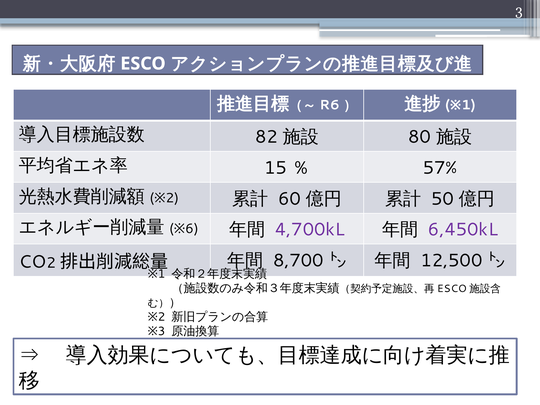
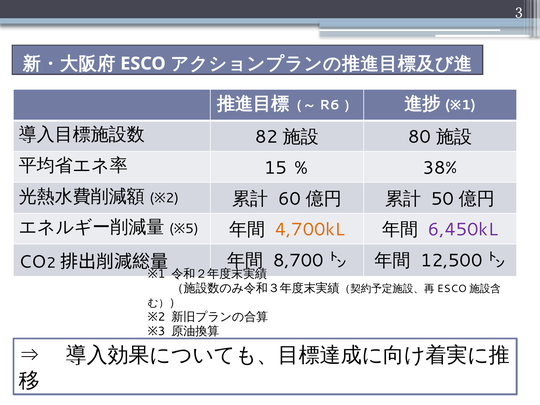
57%: 57% -> 38% (440, 168)
6: 6 -> 5 (192, 229)
4,700kL colour: purple -> orange (310, 230)
